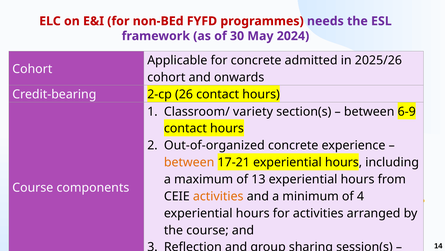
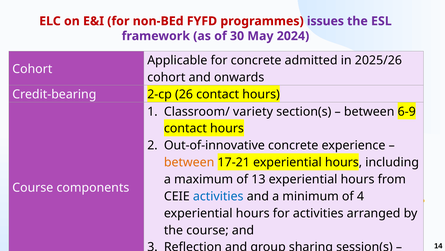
needs: needs -> issues (325, 21)
Out-of-organized: Out-of-organized -> Out-of-innovative (214, 145)
activities colour: orange -> blue (218, 196)
